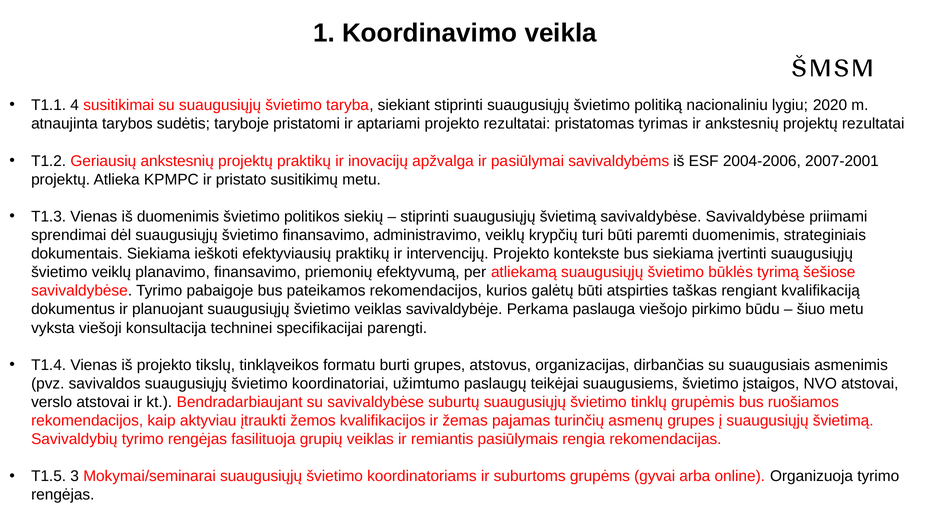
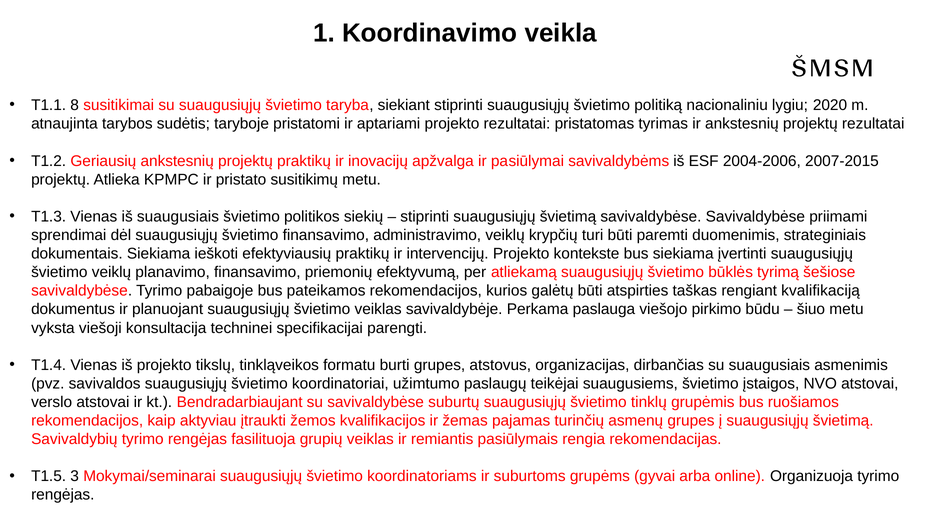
4: 4 -> 8 (75, 105)
2007-2001: 2007-2001 -> 2007-2015 (842, 161)
iš duomenimis: duomenimis -> suaugusiais (178, 216)
